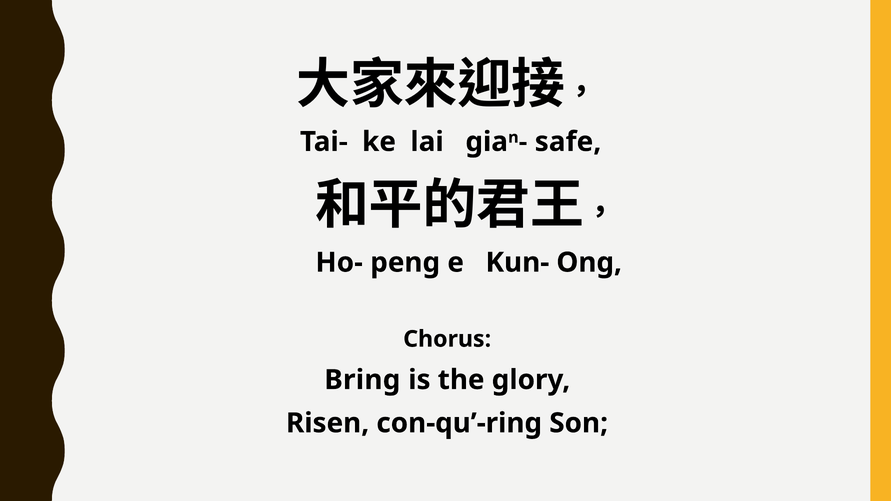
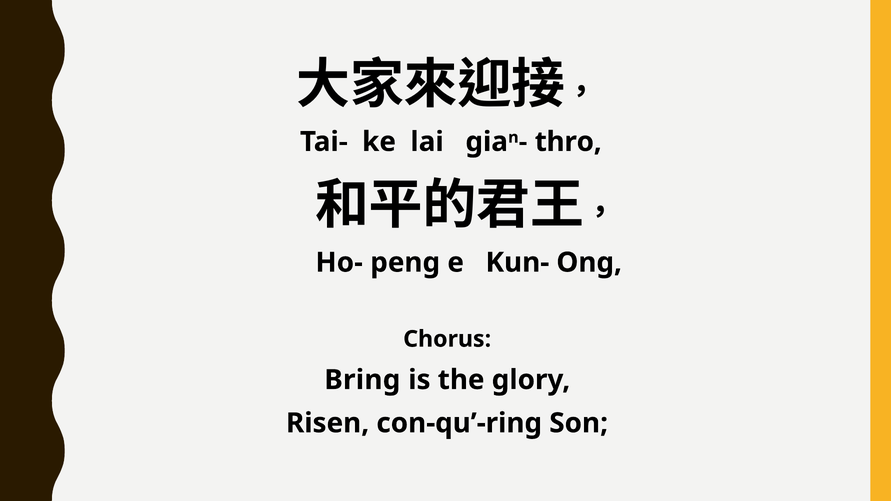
safe: safe -> thro (568, 142)
